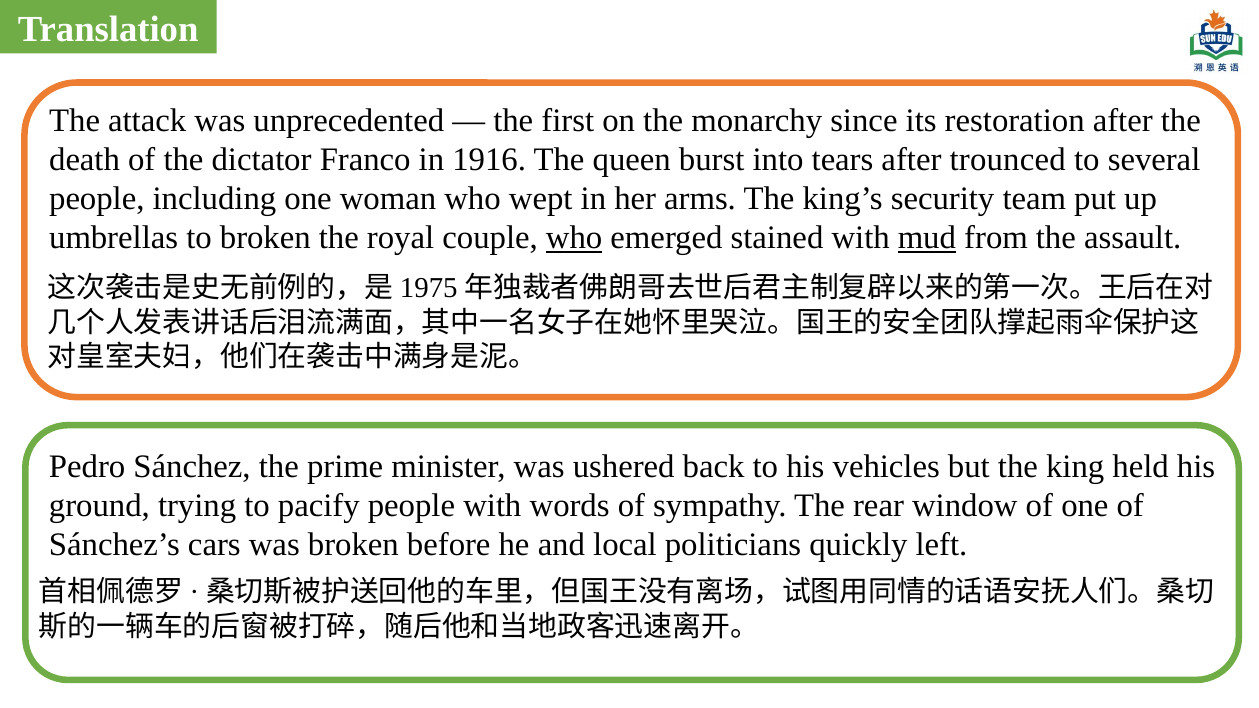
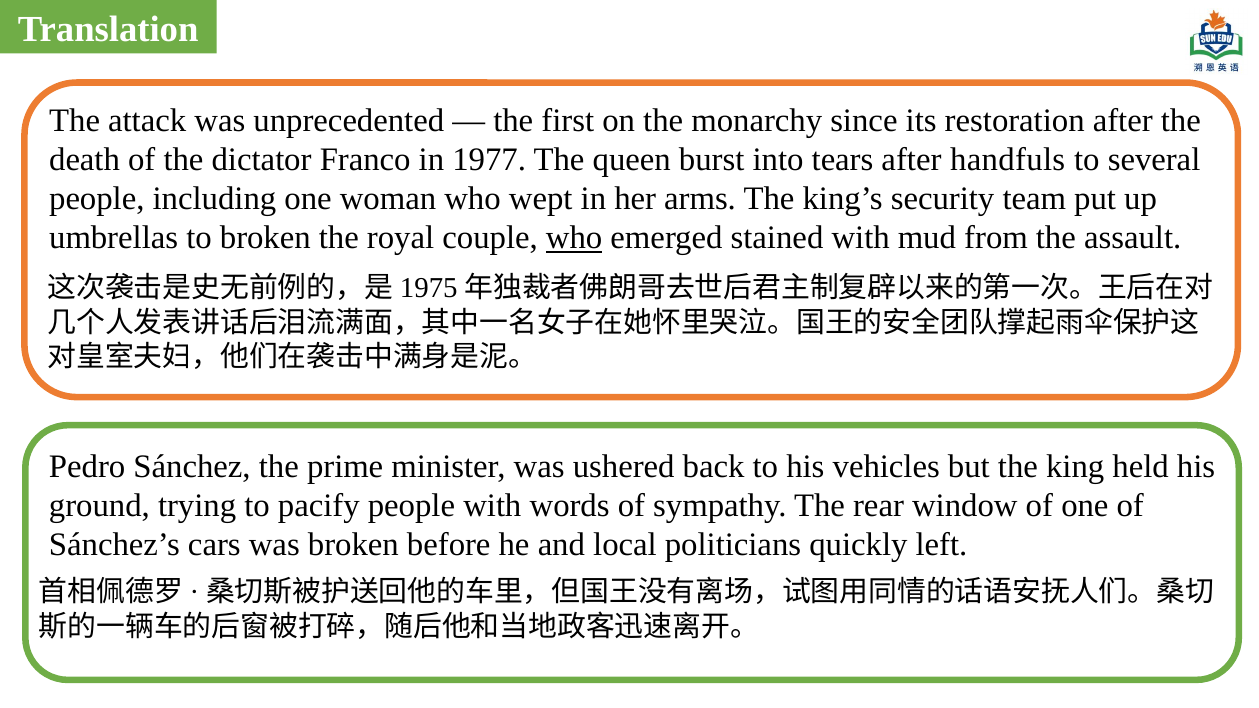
1916: 1916 -> 1977 (489, 160)
trounced: trounced -> handfuls (1008, 160)
mud underline: present -> none (927, 238)
